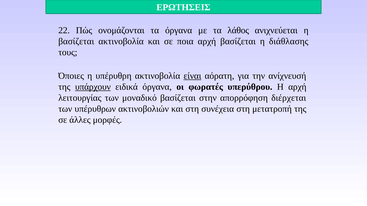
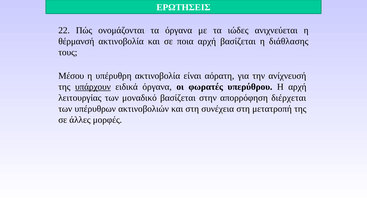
λάθος: λάθος -> ιώδες (238, 31)
βασίζεται: βασίζεται -> θέρμανσή (76, 42)
Όποιες: Όποιες -> Μέσου (71, 76)
είναι underline: present -> none (192, 76)
